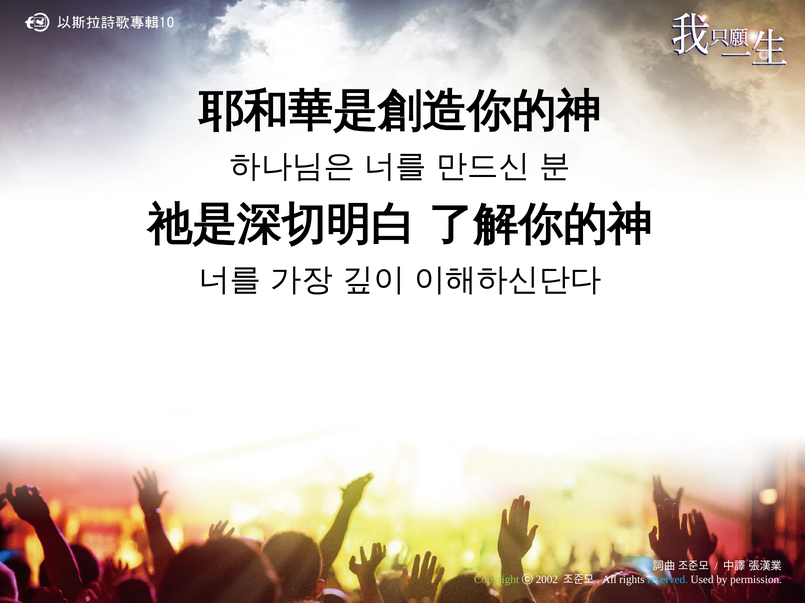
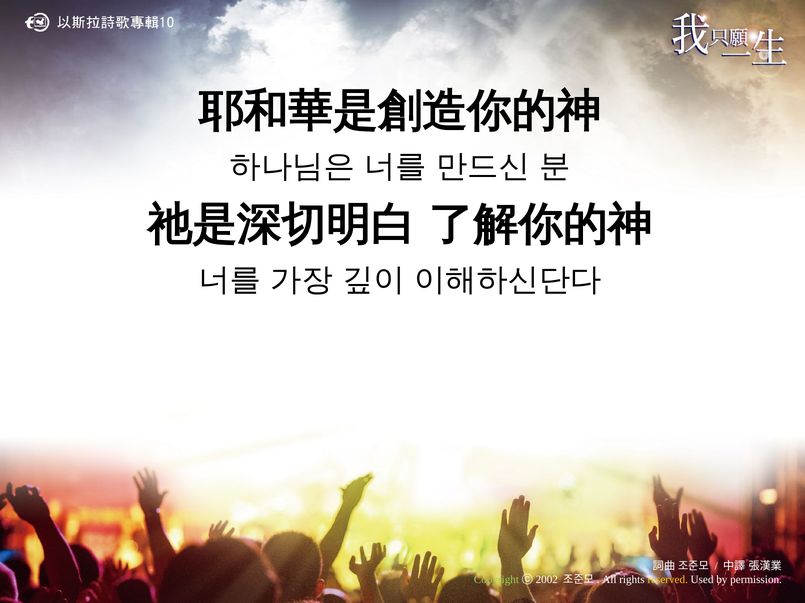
reserved colour: light blue -> yellow (668, 580)
